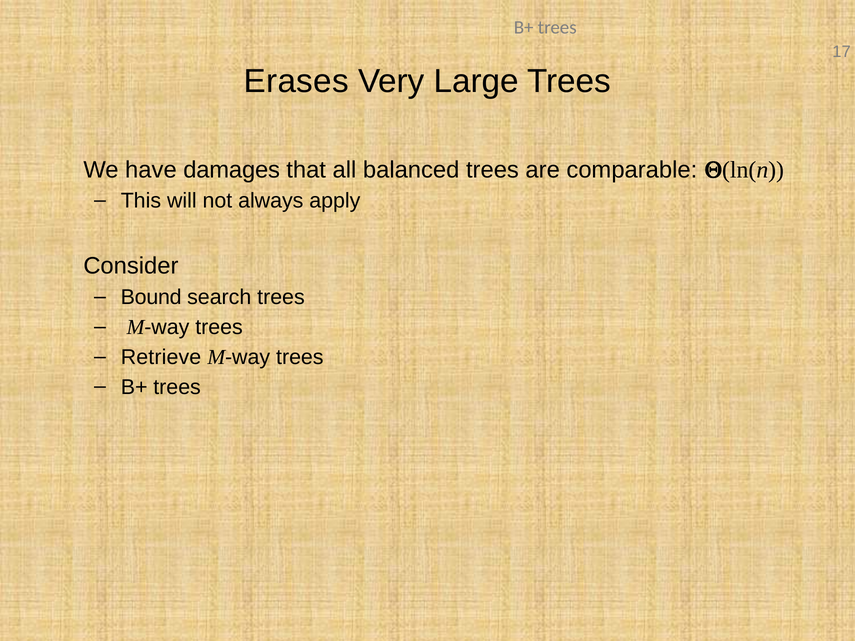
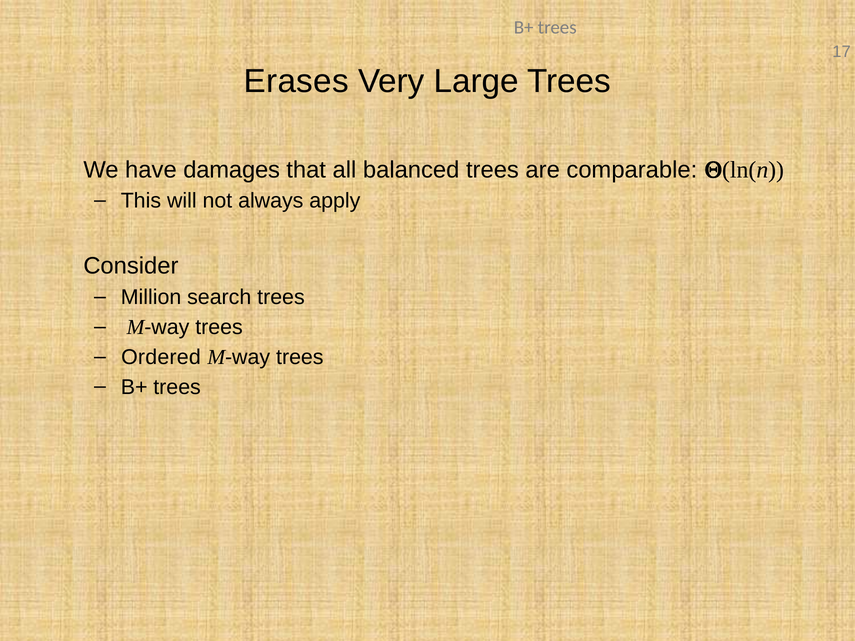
Bound: Bound -> Million (151, 297)
Retrieve: Retrieve -> Ordered (161, 357)
